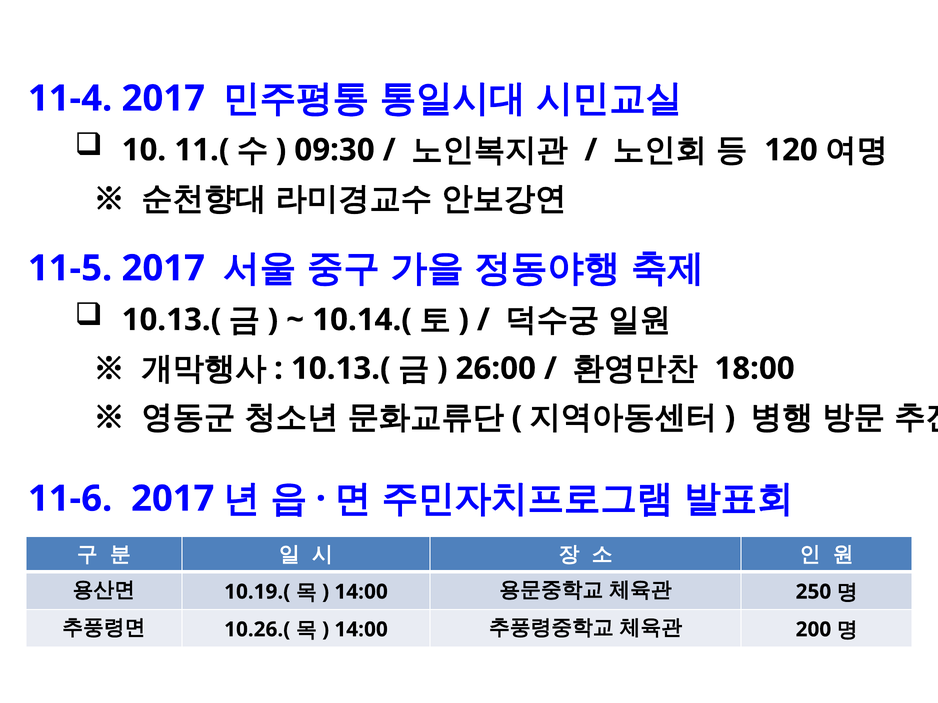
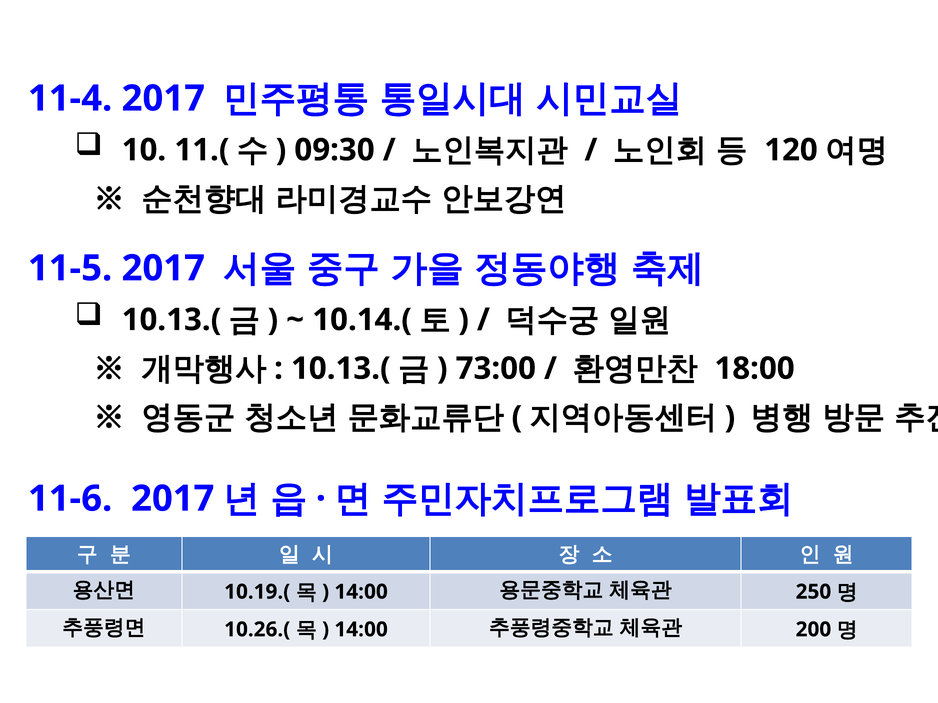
26:00: 26:00 -> 73:00 (496, 369)
